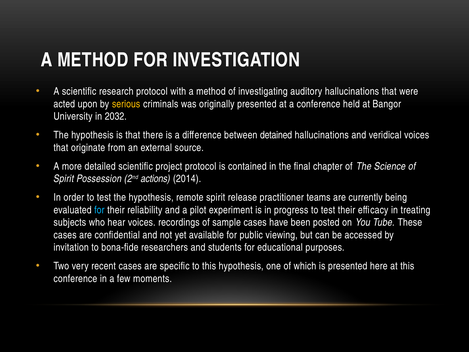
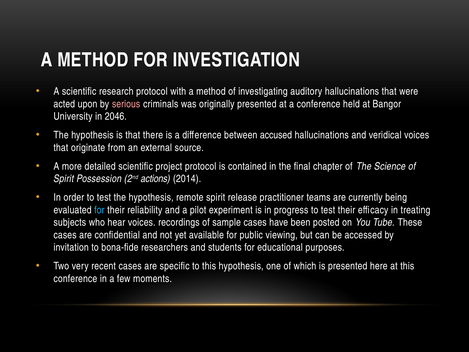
serious colour: yellow -> pink (126, 104)
2032: 2032 -> 2046 (116, 116)
detained: detained -> accused (276, 135)
